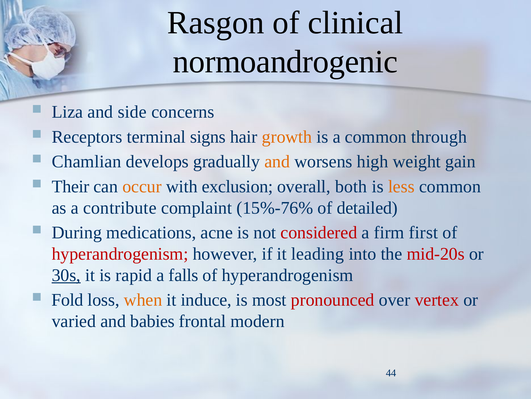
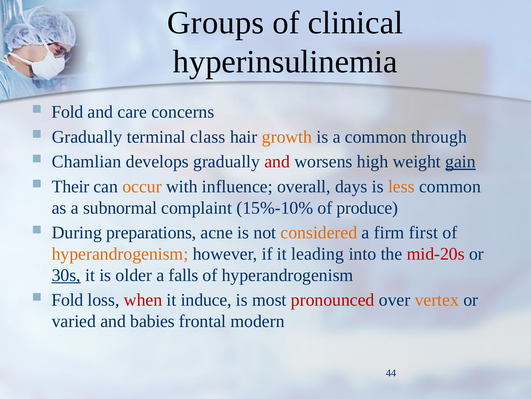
Rasgon: Rasgon -> Groups (216, 23)
normoandrogenic: normoandrogenic -> hyperinsulinemia (285, 62)
Liza: Liza -> Fold (68, 112)
side: side -> care (132, 112)
Receptors: Receptors -> Gradually (87, 137)
signs: signs -> class (208, 137)
and colour: orange -> red (277, 161)
gain underline: none -> present (461, 161)
exclusion: exclusion -> influence (237, 186)
both: both -> days (351, 186)
contribute: contribute -> subnormal (120, 207)
15%-76%: 15%-76% -> 15%-10% (275, 207)
detailed: detailed -> produce (367, 207)
medications: medications -> preparations (151, 232)
considered colour: red -> orange (319, 232)
hyperandrogenism colour: red -> orange (120, 253)
rapid: rapid -> older (134, 275)
when colour: orange -> red (143, 299)
vertex colour: red -> orange (437, 299)
